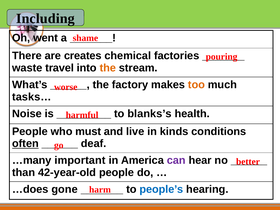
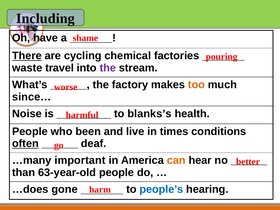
went: went -> have (46, 38)
There underline: none -> present (27, 56)
creates: creates -> cycling (83, 56)
the colour: orange -> purple (108, 68)
tasks…: tasks… -> since… (32, 97)
must: must -> been (88, 131)
kinds: kinds -> times (174, 131)
can colour: purple -> orange (176, 160)
42-year-old: 42-year-old -> 63-year-old (67, 172)
